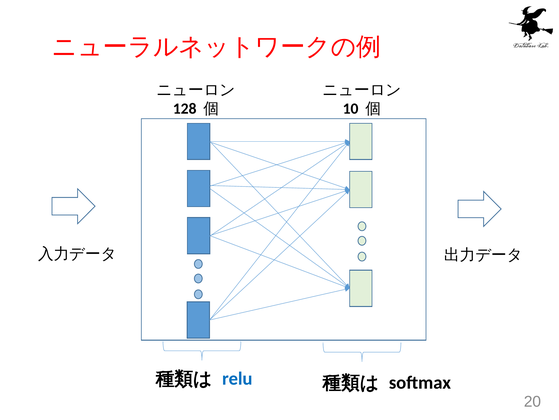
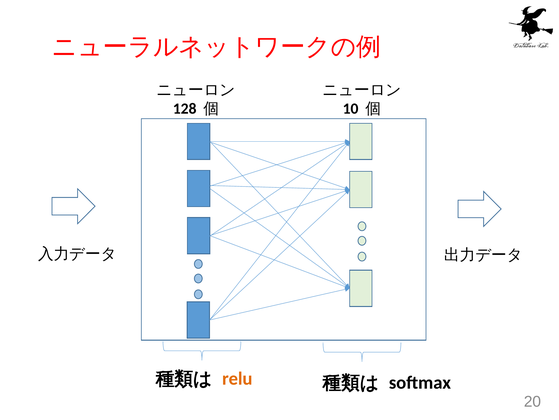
relu colour: blue -> orange (237, 378)
